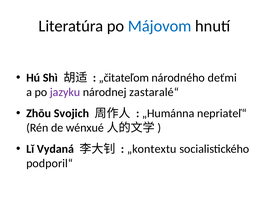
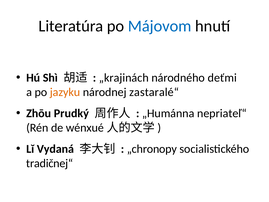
„čitateľom: „čitateľom -> „krajinách (124, 78)
jazyku colour: purple -> orange (65, 92)
Svojich: Svojich -> Prudký (71, 113)
„kontextu: „kontextu -> „chronopy (152, 149)
podporil“: podporil“ -> tradičnej“ (50, 163)
